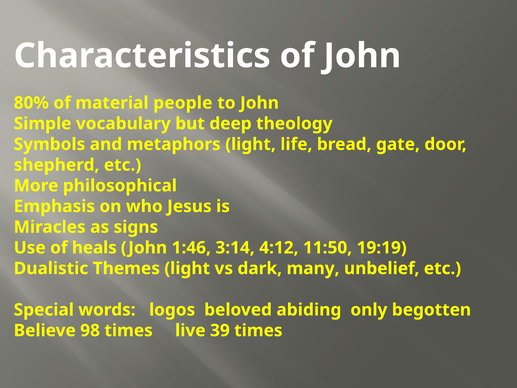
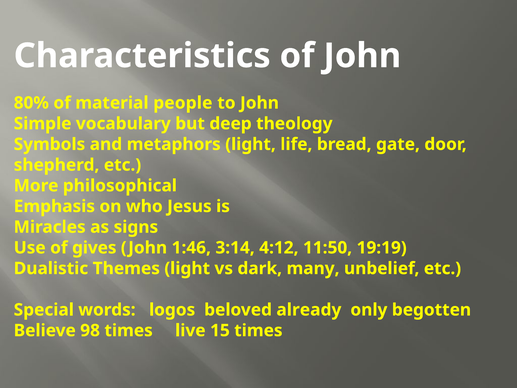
heals: heals -> gives (94, 248)
abiding: abiding -> already (309, 310)
39: 39 -> 15 (220, 330)
